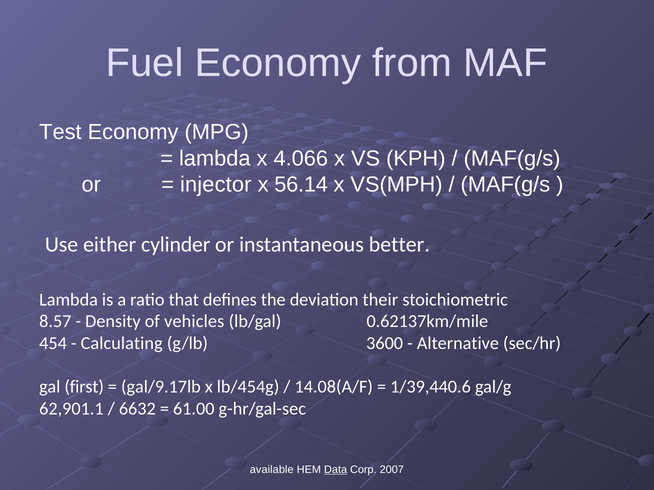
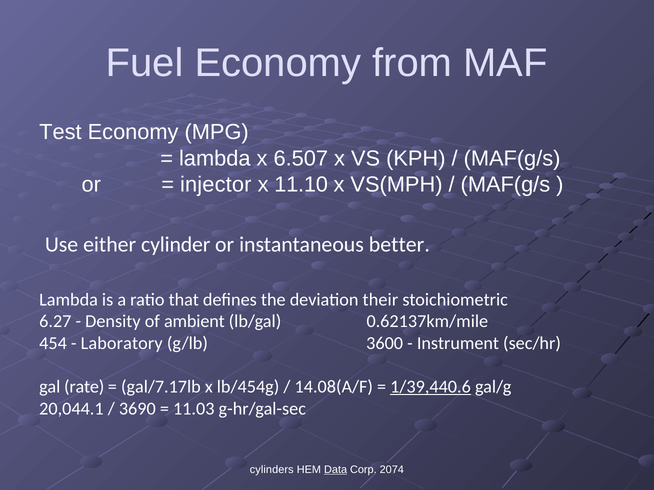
4.066: 4.066 -> 6.507 (301, 158)
56.14: 56.14 -> 11.10 (301, 185)
8.57: 8.57 -> 6.27 (55, 322)
vehicles: vehicles -> ambient (194, 322)
Calculating: Calculating -> Laboratory (122, 344)
Alternative: Alternative -> Instrument (458, 344)
first: first -> rate (84, 387)
gal/9.17lb: gal/9.17lb -> gal/7.17lb (161, 387)
1/39,440.6 underline: none -> present (431, 387)
62,901.1: 62,901.1 -> 20,044.1 (71, 409)
6632: 6632 -> 3690 (137, 409)
61.00: 61.00 -> 11.03 (194, 409)
available: available -> cylinders (272, 470)
2007: 2007 -> 2074 (392, 470)
